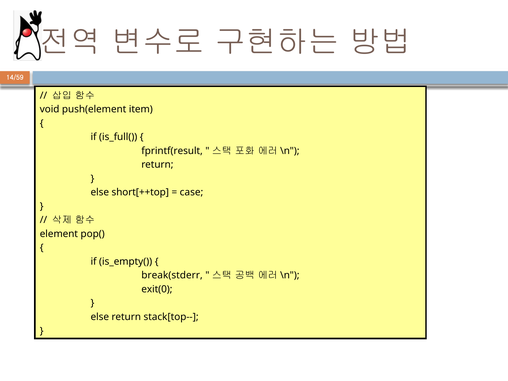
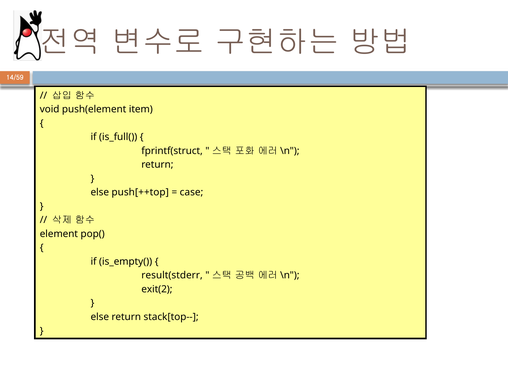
fprintf(result: fprintf(result -> fprintf(struct (172, 151)
short[++top: short[++top -> push[++top (140, 192)
break(stderr: break(stderr -> result(stderr (172, 275)
exit(0: exit(0 -> exit(2 (157, 289)
